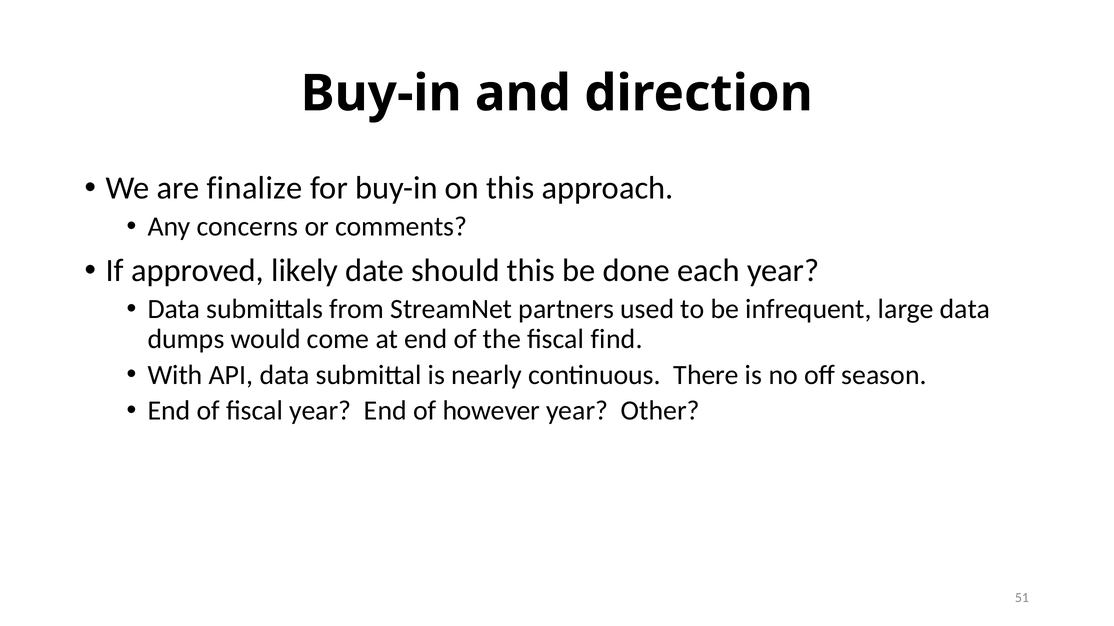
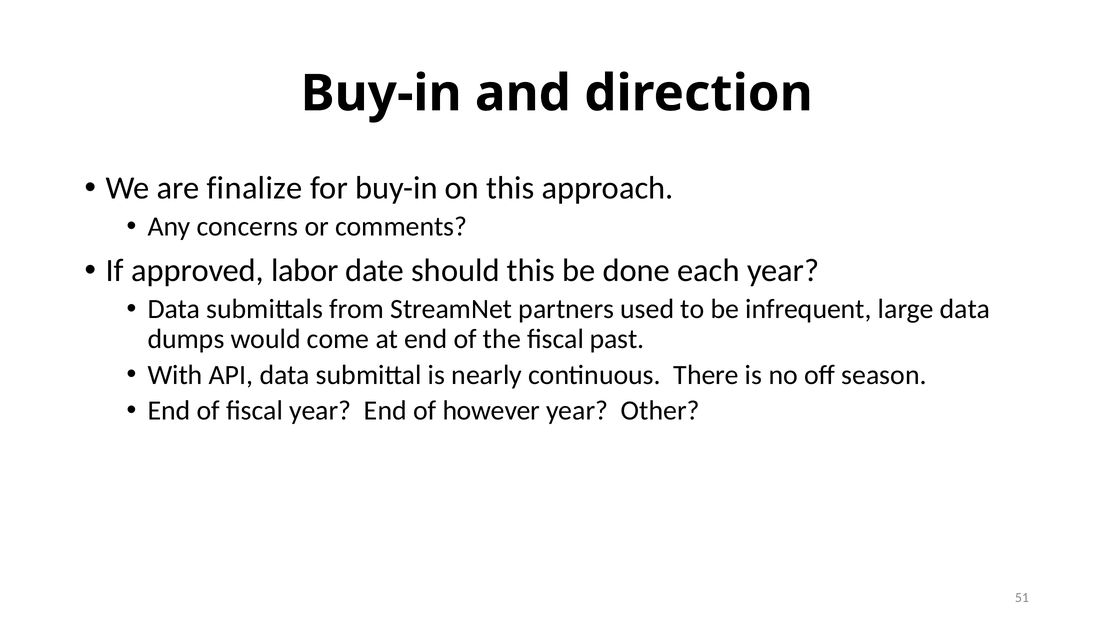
likely: likely -> labor (305, 271)
find: find -> past (617, 339)
